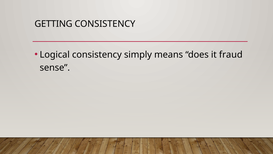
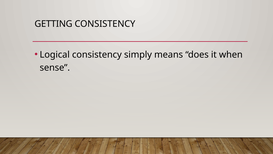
fraud: fraud -> when (231, 54)
